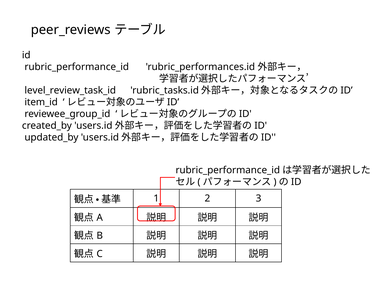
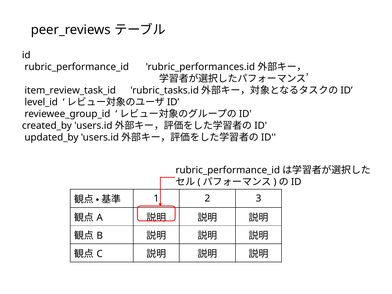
level_review_task_id: level_review_task_id -> item_review_task_id (70, 90)
item_id: item_id -> level_id (41, 102)
